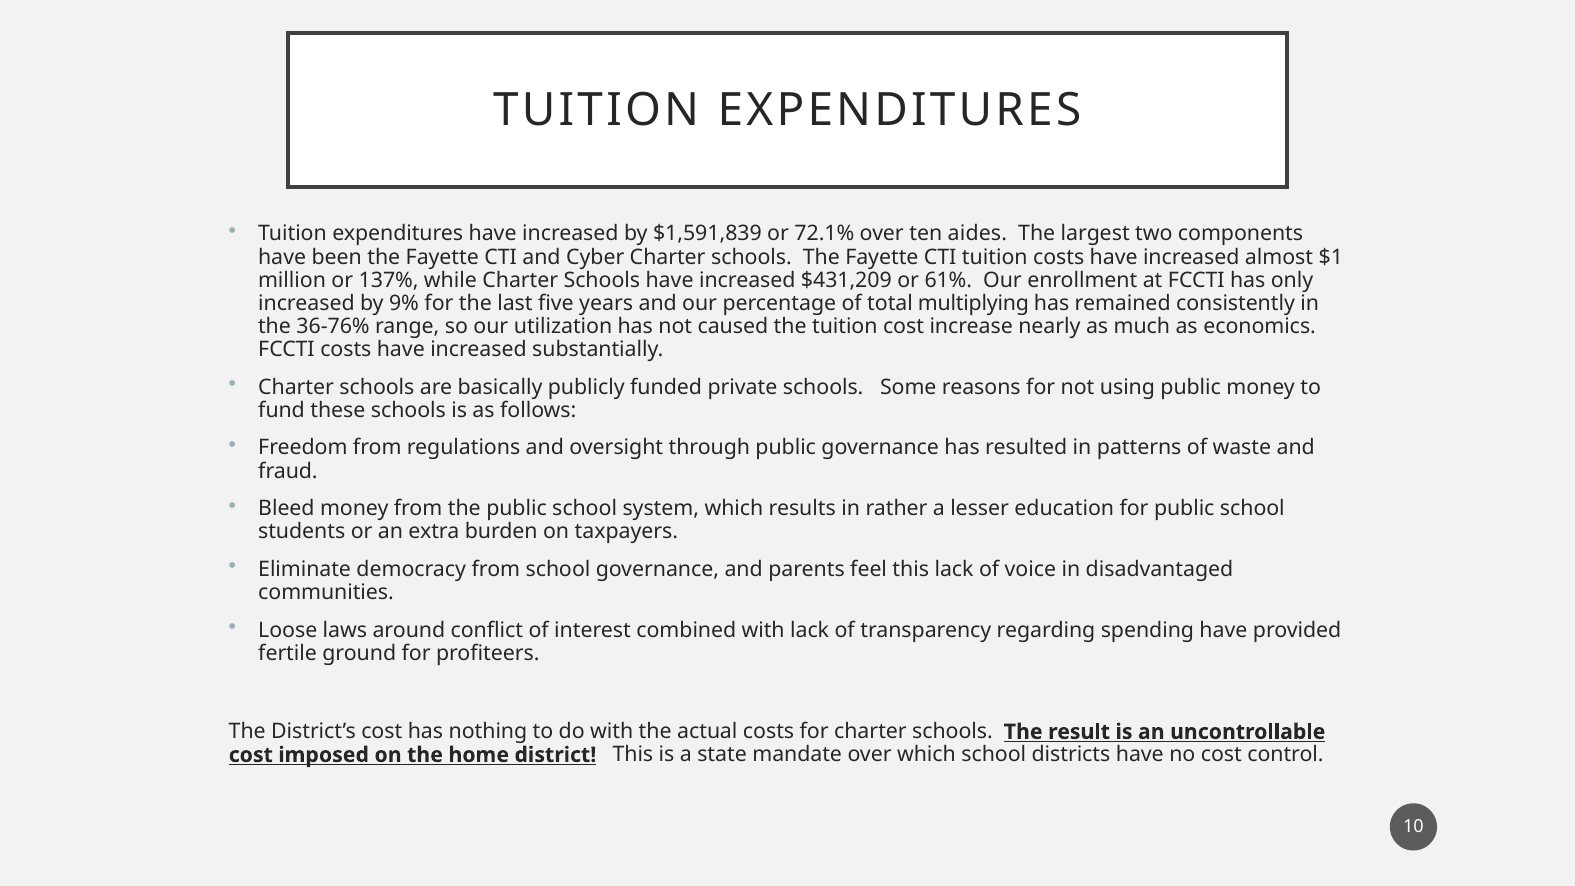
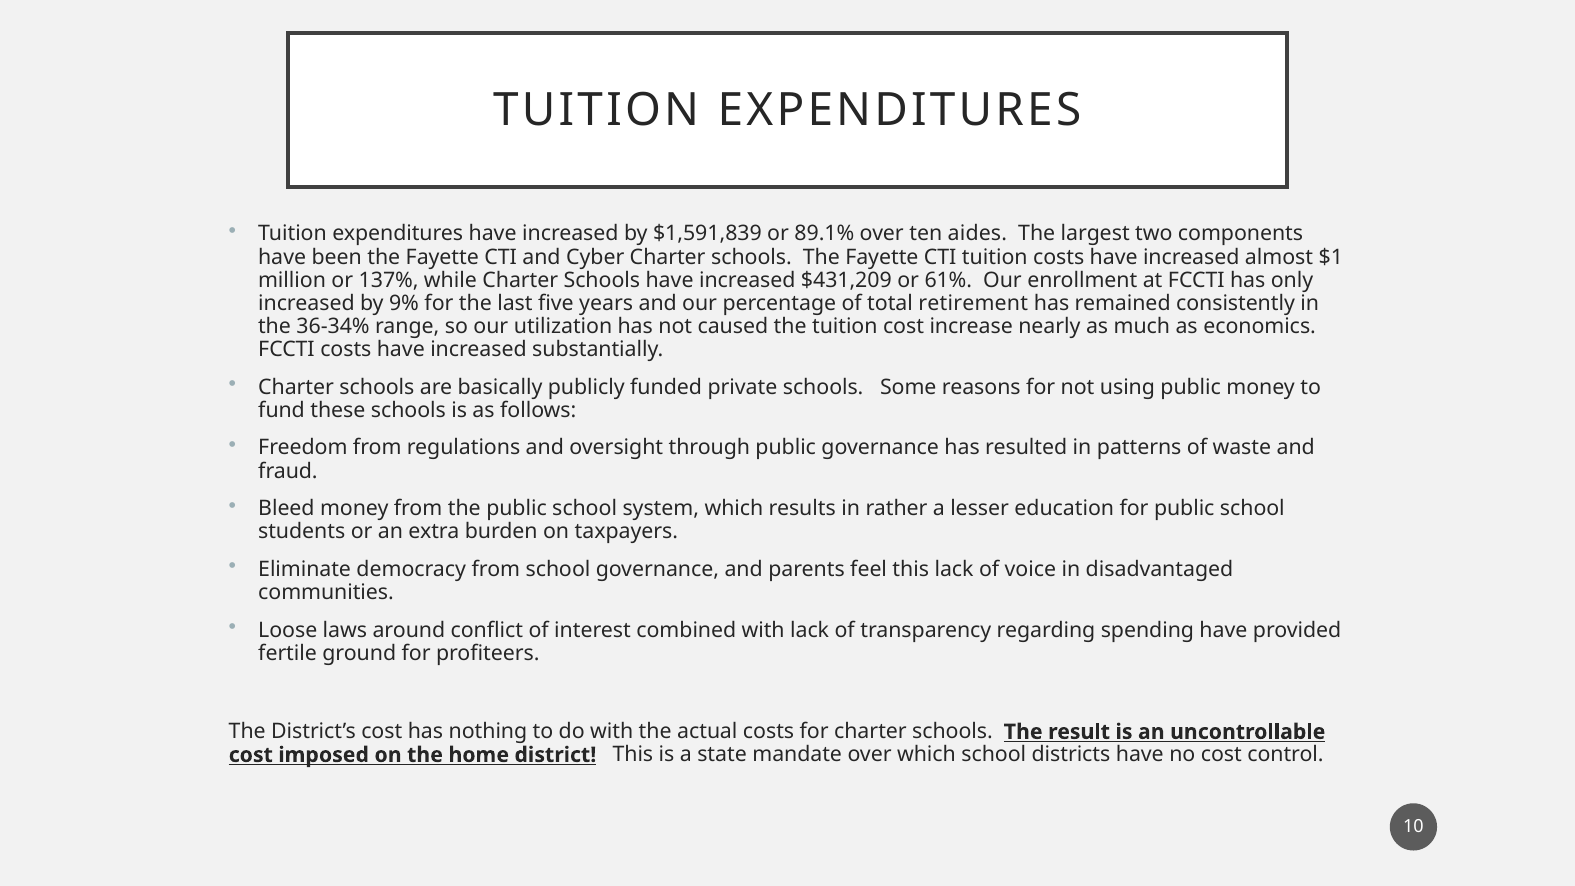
72.1%: 72.1% -> 89.1% (824, 234)
multiplying: multiplying -> retirement (973, 303)
36-76%: 36-76% -> 36-34% (333, 326)
